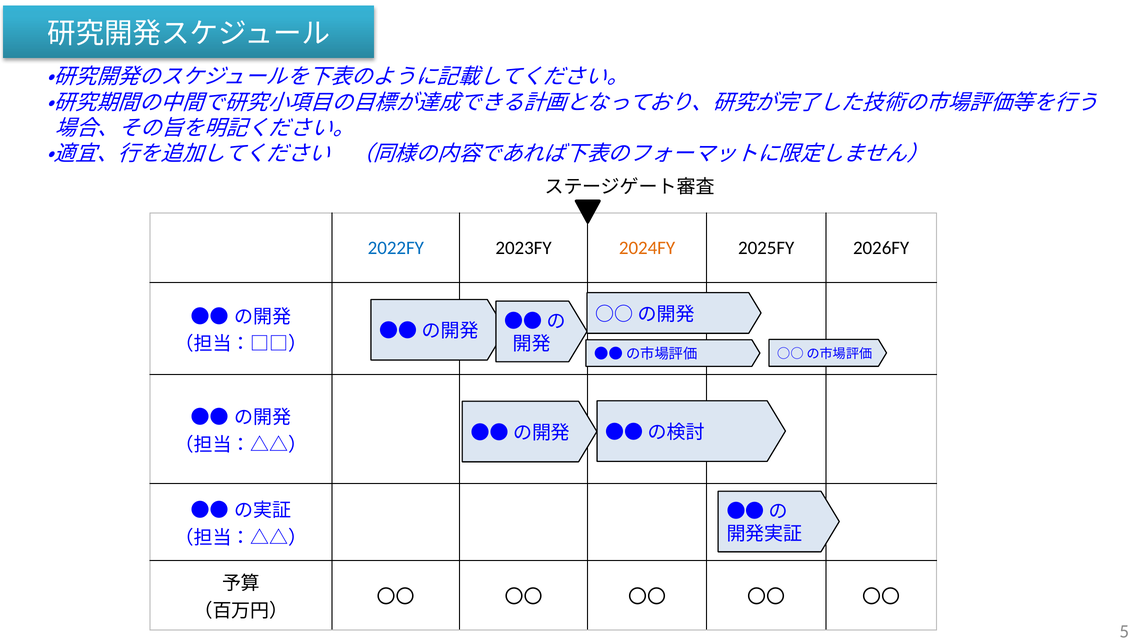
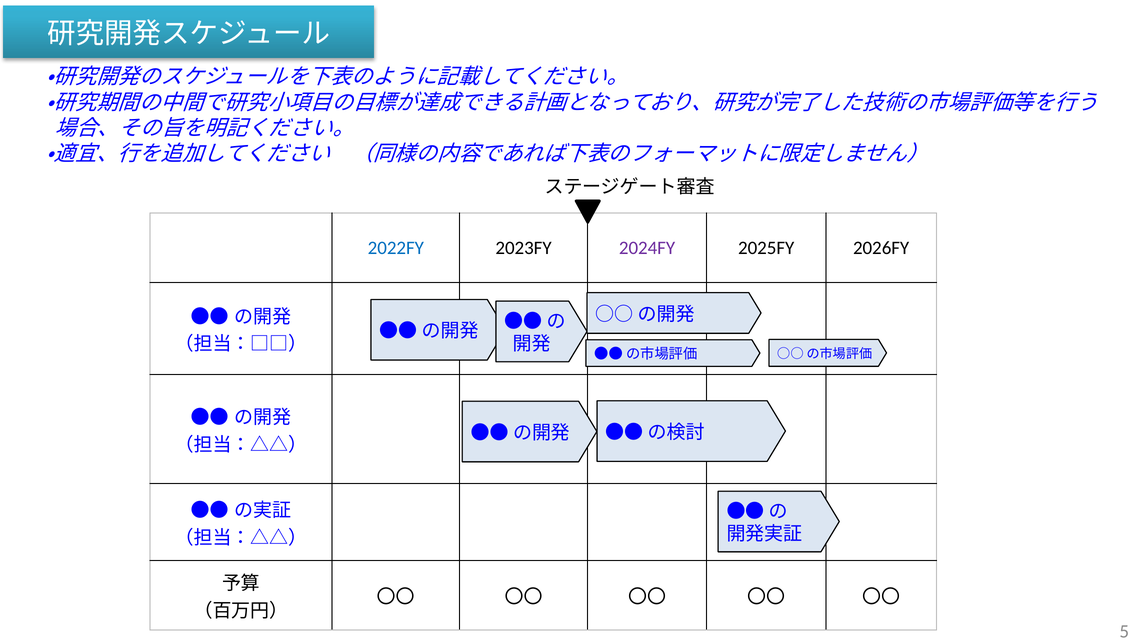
2024FY colour: orange -> purple (647, 248)
